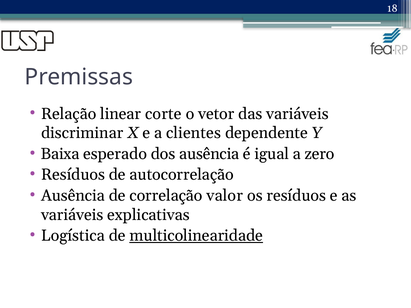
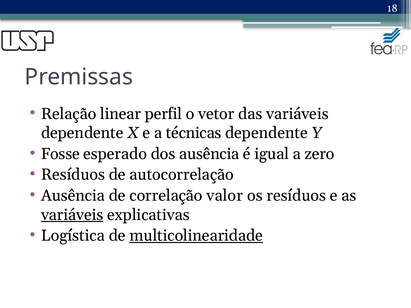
corte: corte -> perfil (164, 114)
discriminar: discriminar -> dependente (82, 133)
clientes: clientes -> técnicas (194, 133)
Baixa: Baixa -> Fosse (60, 154)
variáveis underline: none -> present (72, 215)
